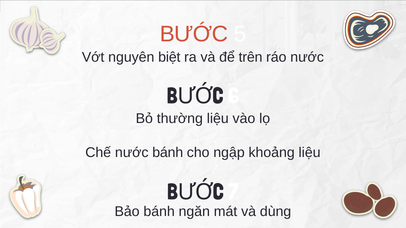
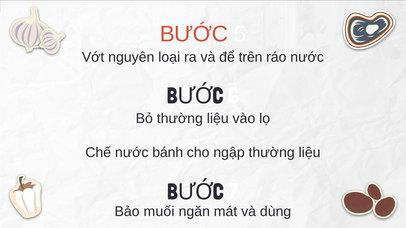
biệt: biệt -> loại (169, 57)
ngập khoảng: khoảng -> thường (272, 153)
Bảo bánh: bánh -> muối (159, 212)
